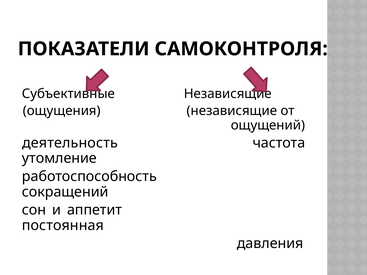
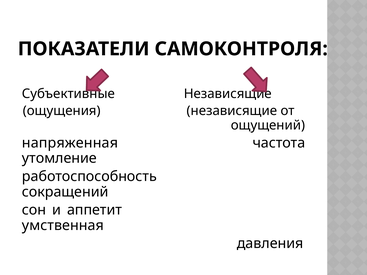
деятельность: деятельность -> напряженная (70, 143)
постоянная: постоянная -> умственная (63, 226)
